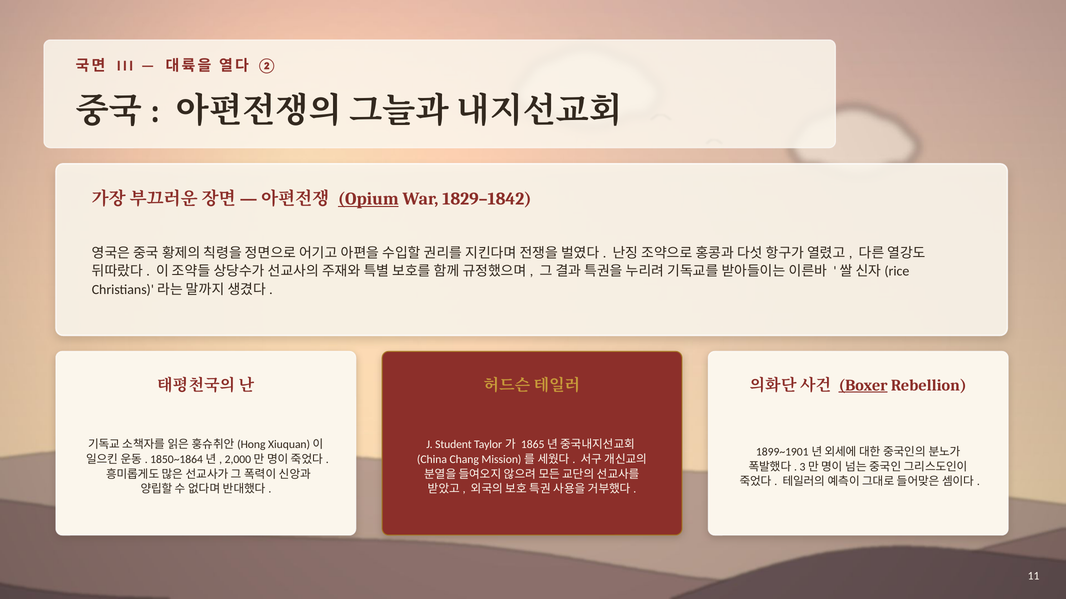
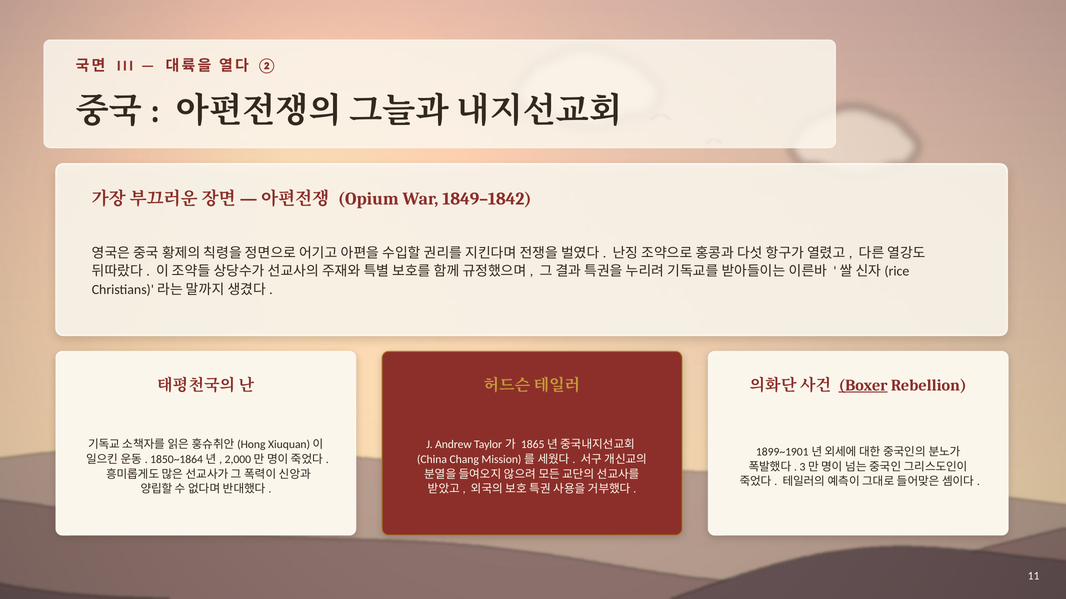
Opium underline: present -> none (368, 199)
1829–1842: 1829–1842 -> 1849–1842 (487, 199)
Student: Student -> Andrew (453, 445)
